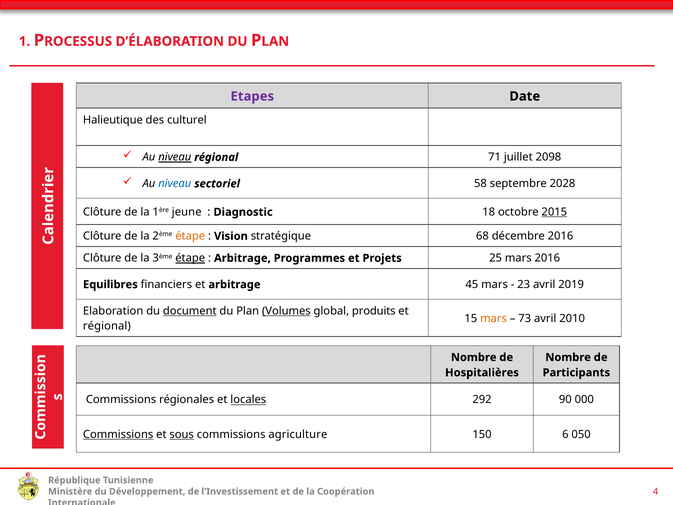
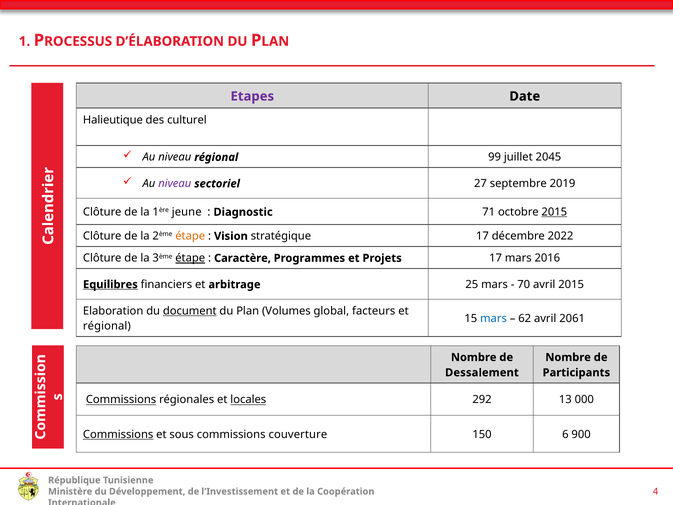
niveau underline: present -> none (175, 157)
71: 71 -> 99 (495, 157)
2098: 2098 -> 2045 (548, 157)
niveau colour: blue -> purple (175, 184)
58: 58 -> 27 (480, 184)
2028: 2028 -> 2019 (563, 184)
18: 18 -> 71 (489, 212)
stratégique 68: 68 -> 17 (482, 236)
décembre 2016: 2016 -> 2022 (561, 236)
Arbitrage: Arbitrage -> Caractère (242, 258)
Projets 25: 25 -> 17 (496, 258)
Equilibres underline: none -> present (110, 284)
45: 45 -> 25 (472, 284)
23: 23 -> 70 (524, 284)
avril 2019: 2019 -> 2015 (571, 284)
Volumes underline: present -> none (286, 311)
produits: produits -> facteurs (374, 311)
mars colour: orange -> blue (494, 318)
73: 73 -> 62 (525, 318)
2010: 2010 -> 2061 (572, 318)
Hospitalières: Hospitalières -> Dessalement (482, 372)
Commissions underline: none -> present (121, 400)
90: 90 -> 13 (565, 400)
sous underline: present -> none (182, 434)
agriculture: agriculture -> couverture (298, 434)
050: 050 -> 900 (581, 434)
